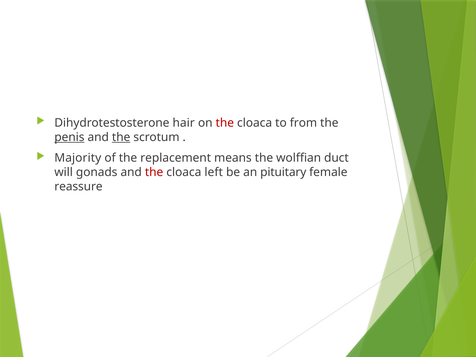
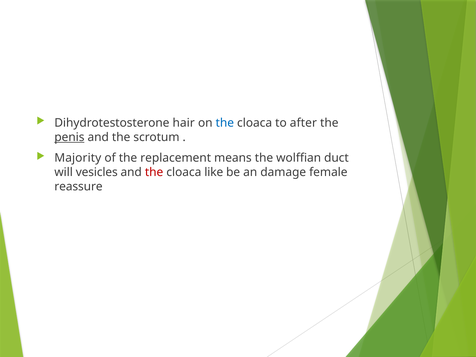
the colour: red -> blue (225, 123)
from: from -> after (303, 123)
the underline: present -> none (121, 137)
gonads: gonads -> vesicles (97, 172)
left: left -> like (214, 172)
pituitary: pituitary -> damage (283, 172)
